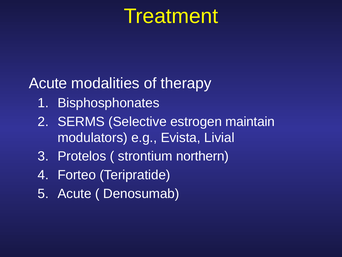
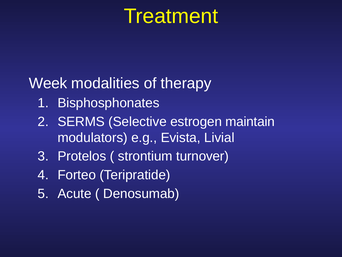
Acute: Acute -> Week (48, 83)
northern: northern -> turnover (202, 156)
